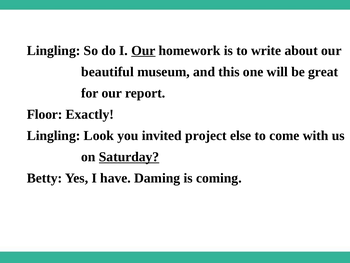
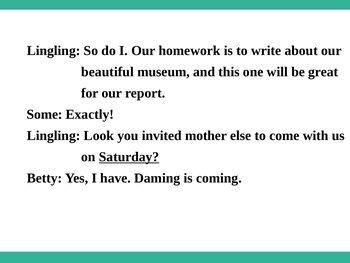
Our underline: present -> none (143, 50)
Floor: Floor -> Some (45, 114)
project: project -> mother (206, 135)
